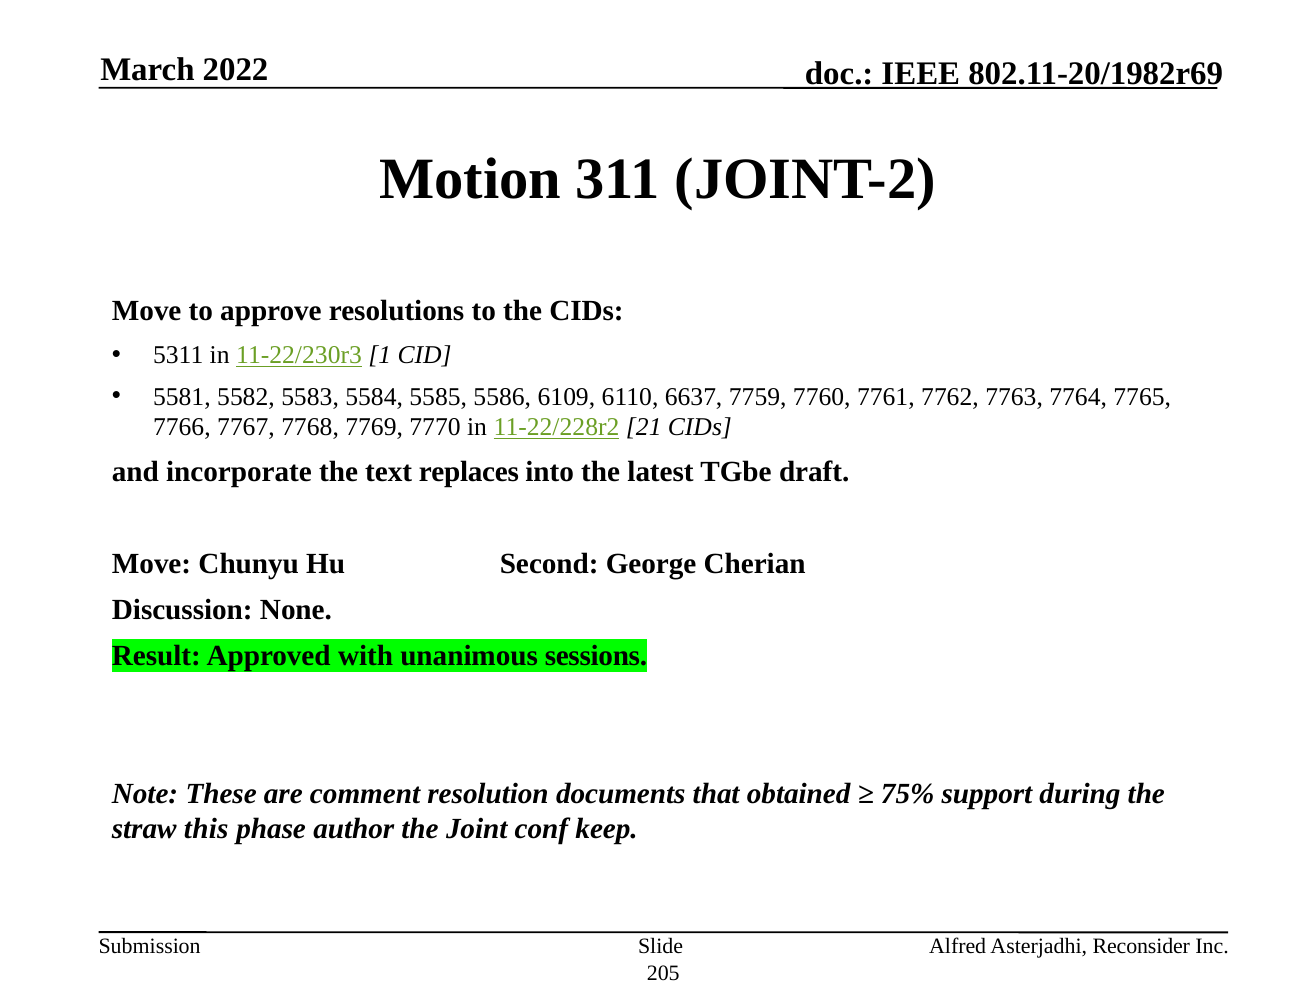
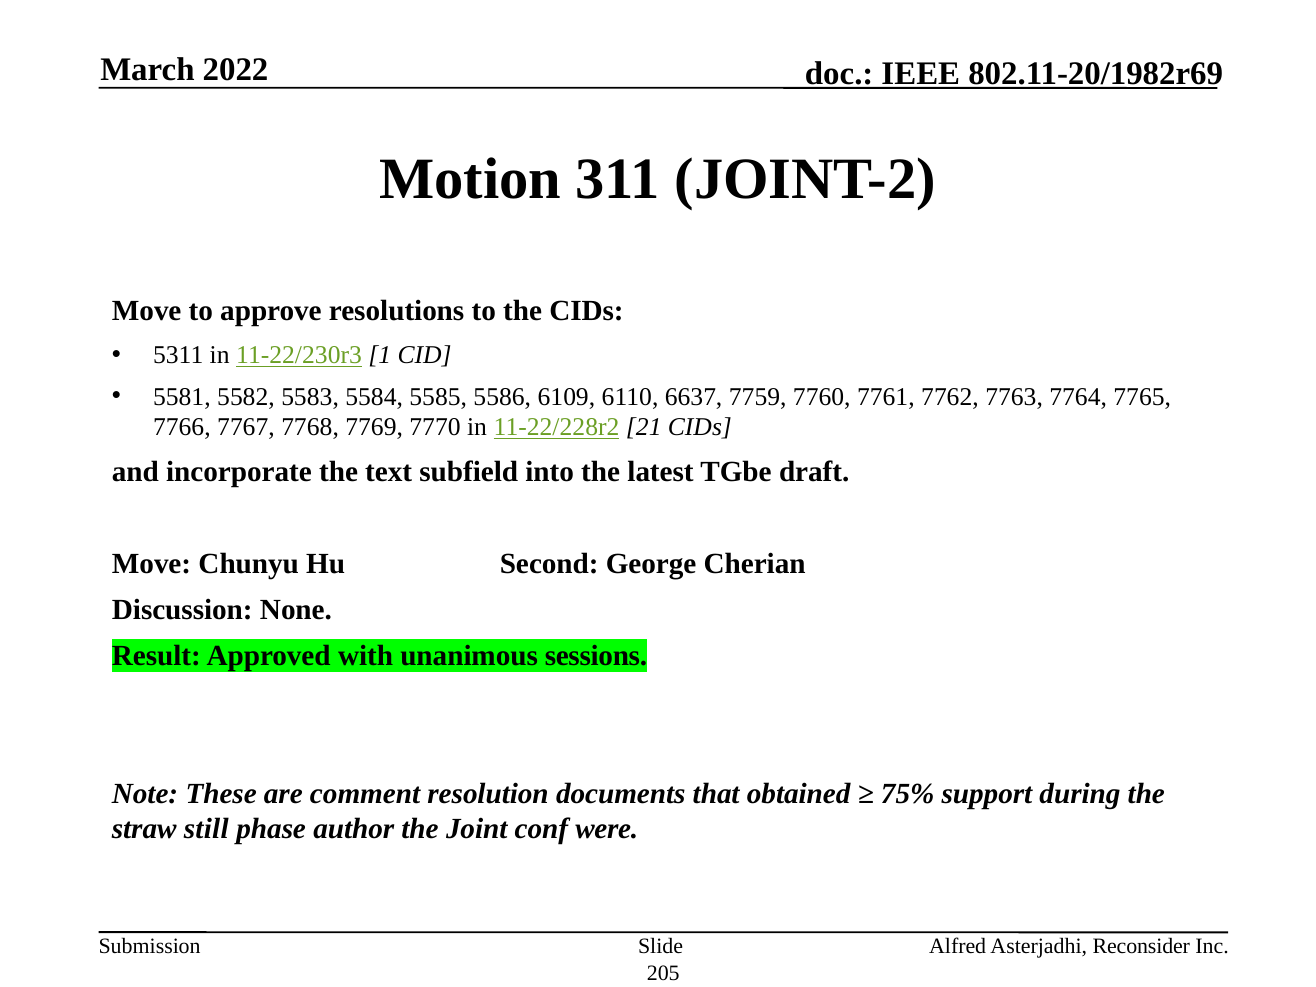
replaces: replaces -> subfield (469, 472)
this: this -> still (206, 829)
keep: keep -> were (607, 829)
